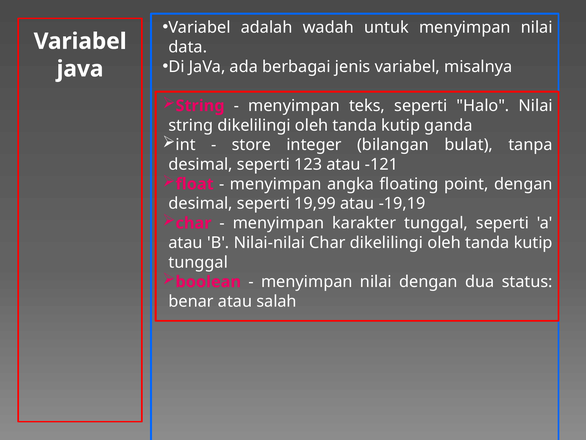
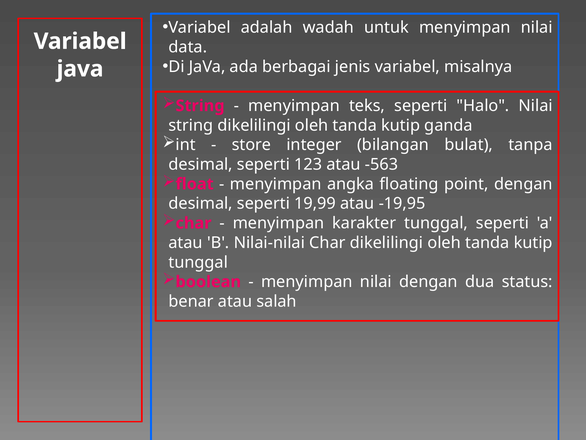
-121: -121 -> -563 (382, 164)
-19,19: -19,19 -> -19,95 (402, 203)
